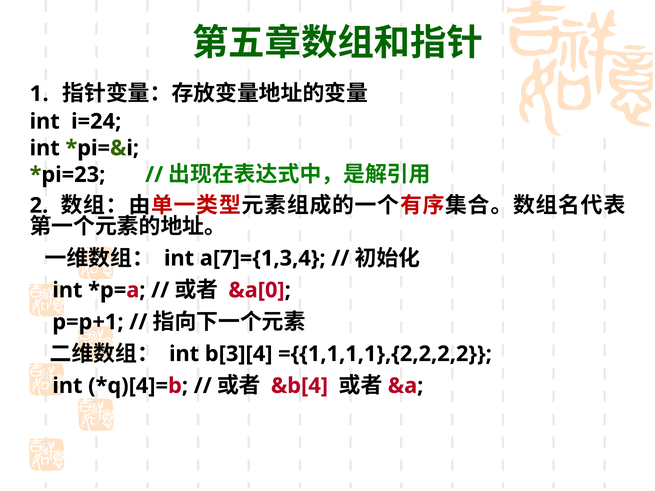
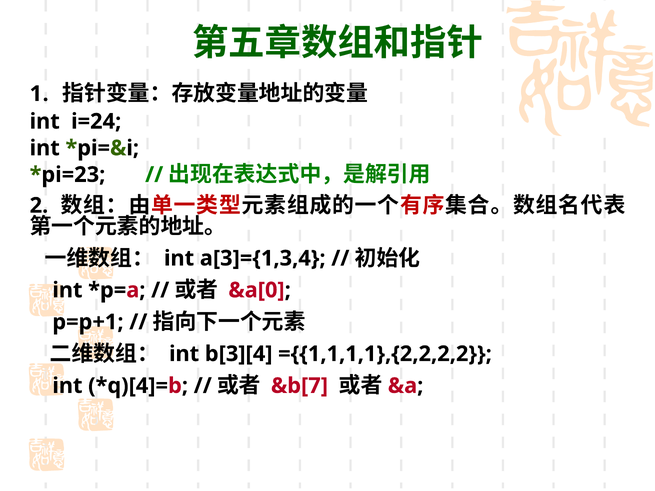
a[7]={1,3,4: a[7]={1,3,4 -> a[3]={1,3,4 (263, 258)
&b[4: &b[4 -> &b[7 (299, 386)
